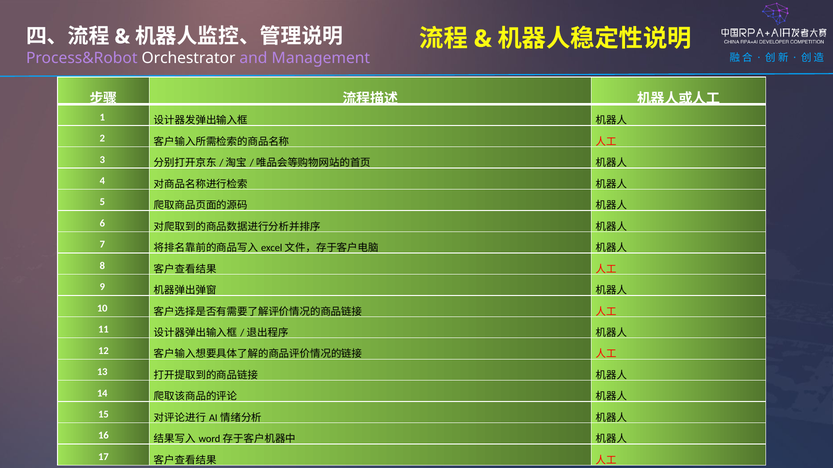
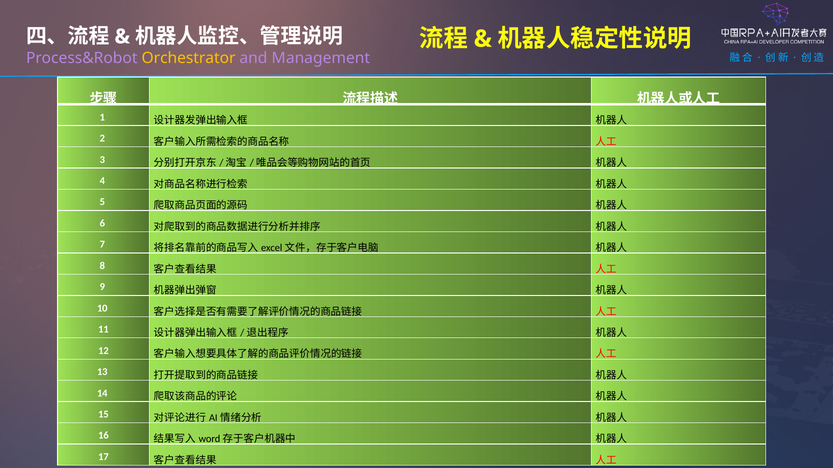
Orchestrator colour: white -> yellow (189, 58)
